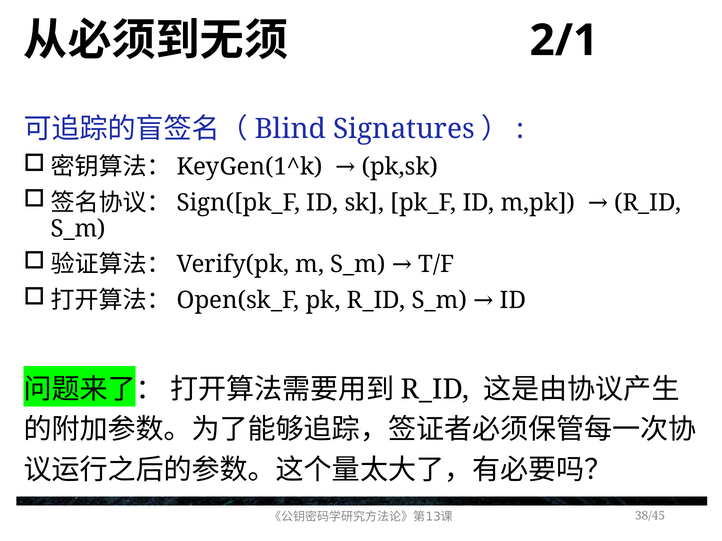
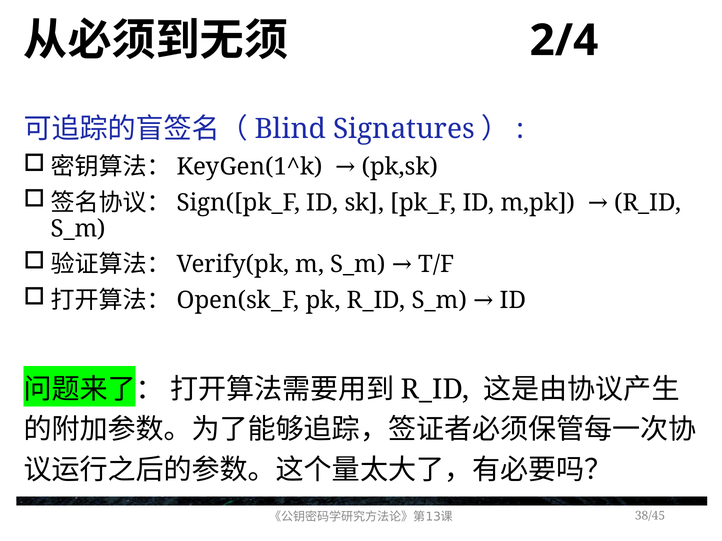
2/1: 2/1 -> 2/4 (564, 41)
